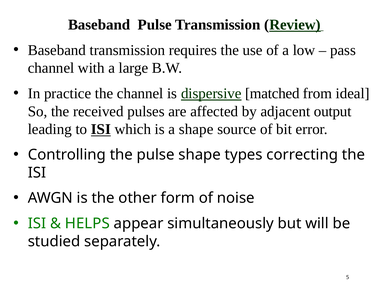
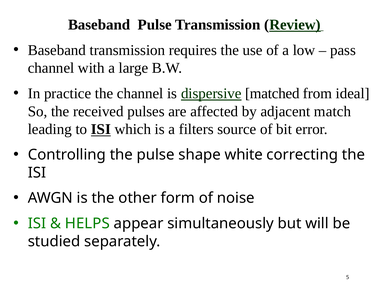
output: output -> match (333, 112)
a shape: shape -> filters (196, 130)
types: types -> white (244, 155)
